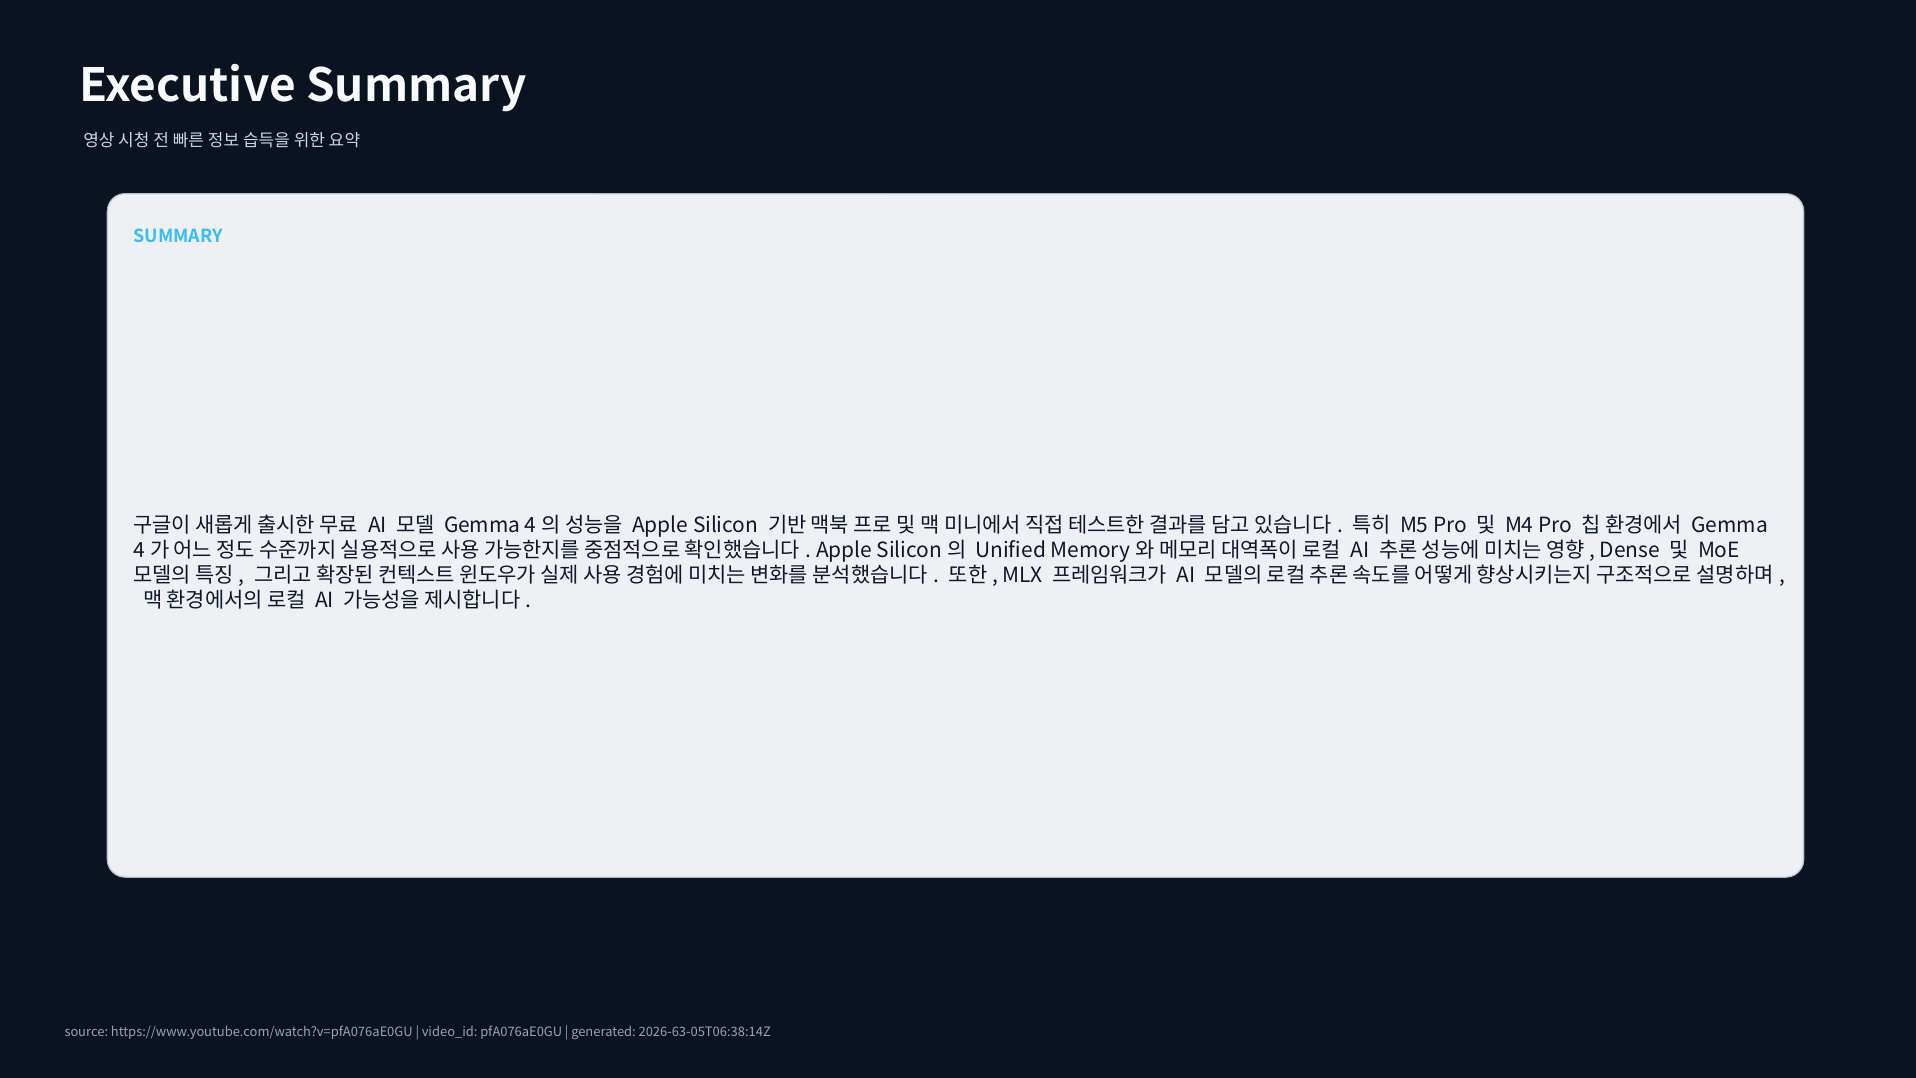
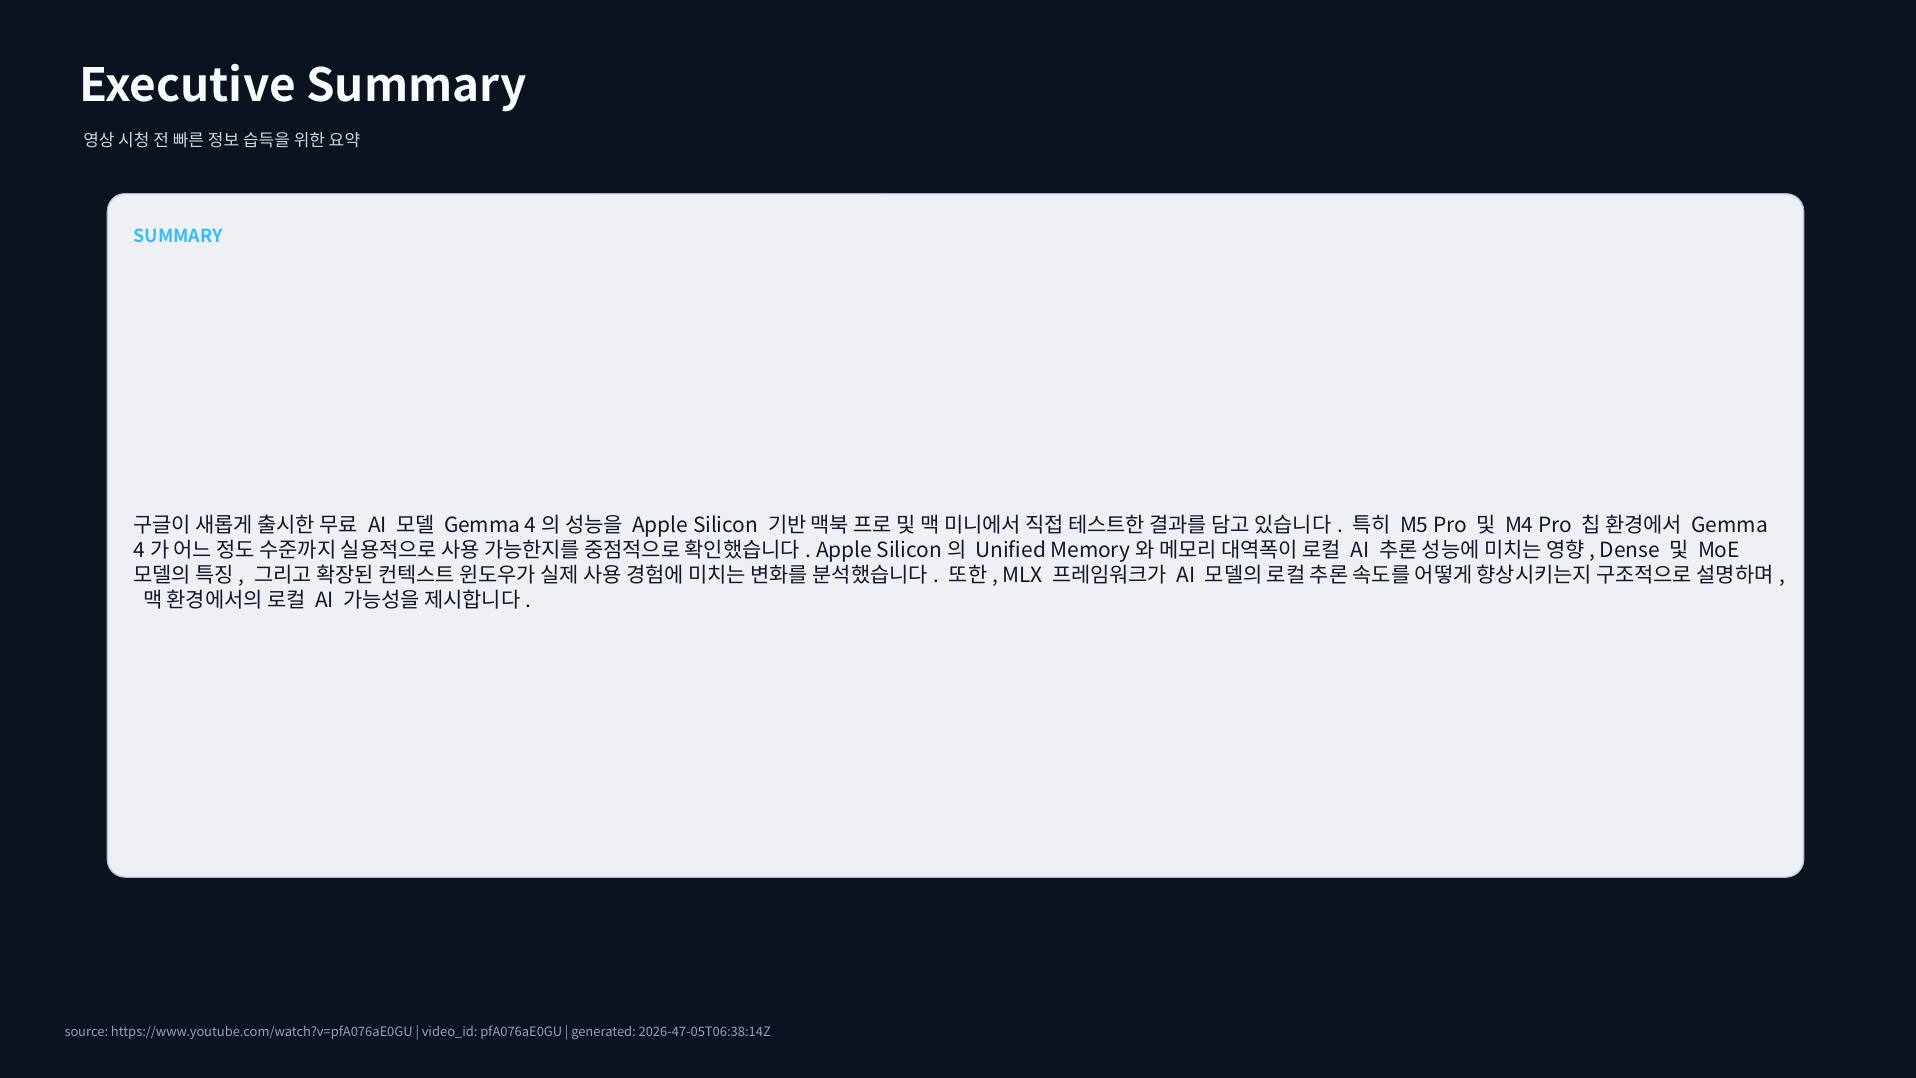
2026-63-05T06:38:14Z: 2026-63-05T06:38:14Z -> 2026-47-05T06:38:14Z (705, 1032)
